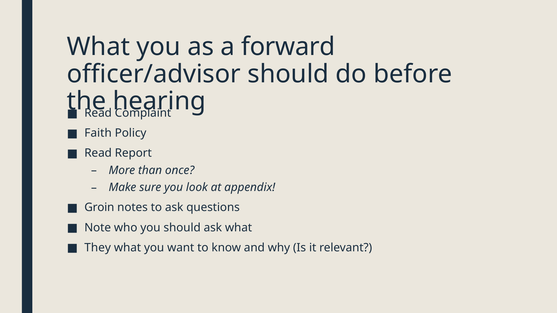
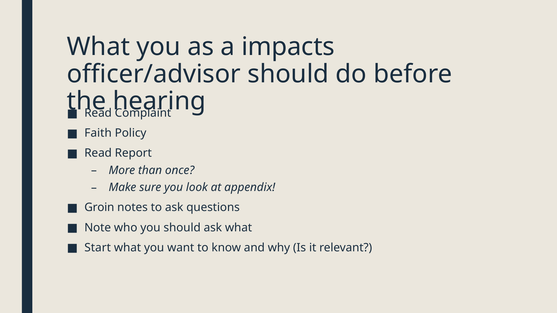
forward: forward -> impacts (288, 47)
They: They -> Start (98, 248)
